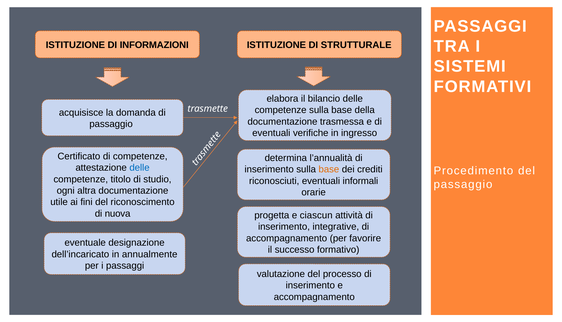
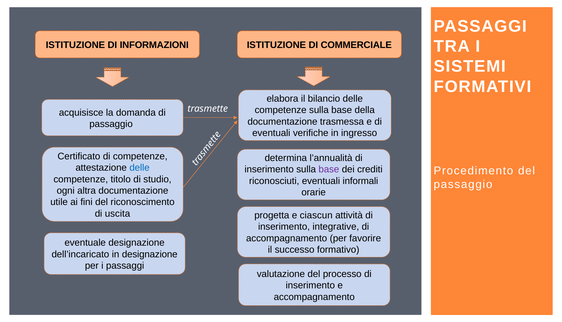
STRUTTURALE: STRUTTURALE -> COMMERCIALE (356, 45)
base colour: orange -> purple (329, 170)
nuova: nuova -> uscita (118, 214)
in annualmente: annualmente -> designazione (150, 255)
